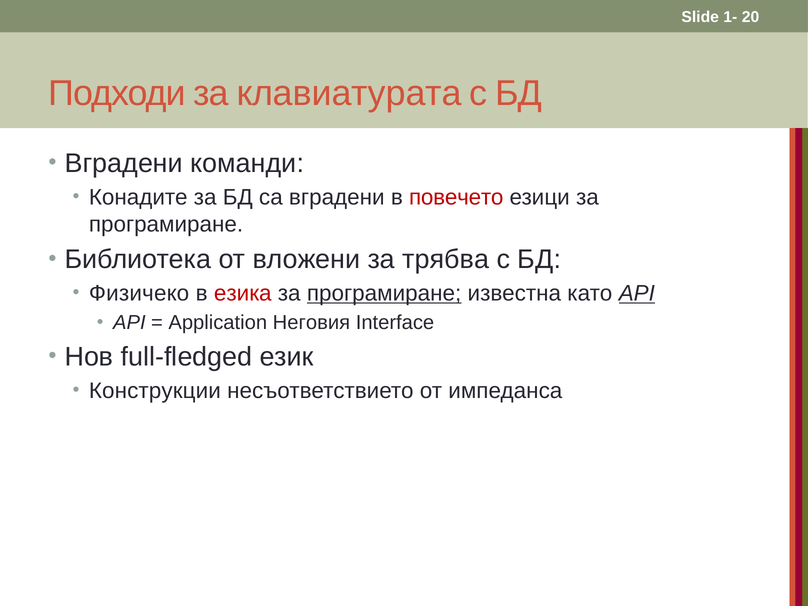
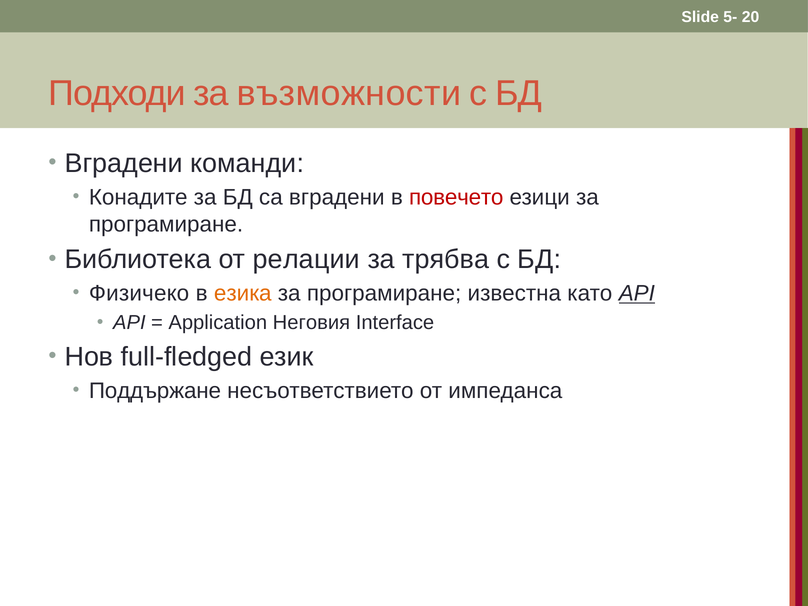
1-: 1- -> 5- (730, 17)
клавиатурата: клавиатурата -> възможности (349, 93)
вложени: вложени -> релации (306, 260)
езика colour: red -> orange (243, 293)
програмиране underline: present -> none (384, 293)
Конструкции: Конструкции -> Поддържане (155, 391)
